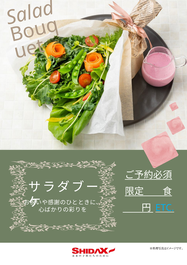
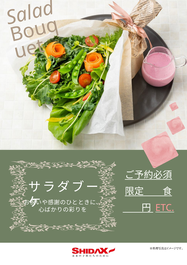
ETC colour: light blue -> pink (165, 207)
